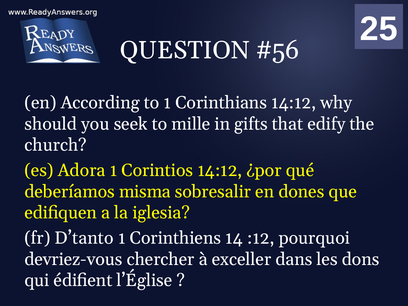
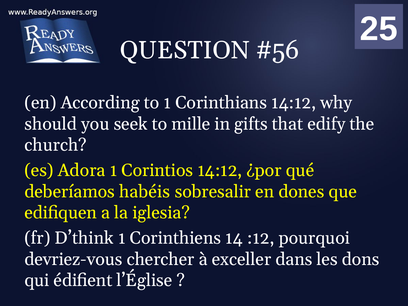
misma: misma -> habéis (145, 192)
D’tanto: D’tanto -> D’think (84, 238)
